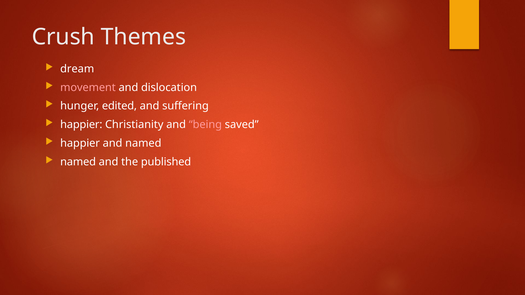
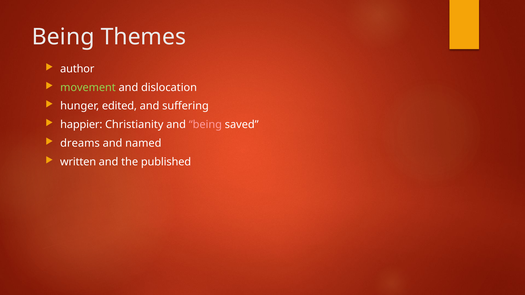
Crush: Crush -> Being (63, 37)
dream: dream -> author (77, 69)
movement colour: pink -> light green (88, 88)
happier: happier -> dreams (80, 143)
named: named -> written (78, 162)
